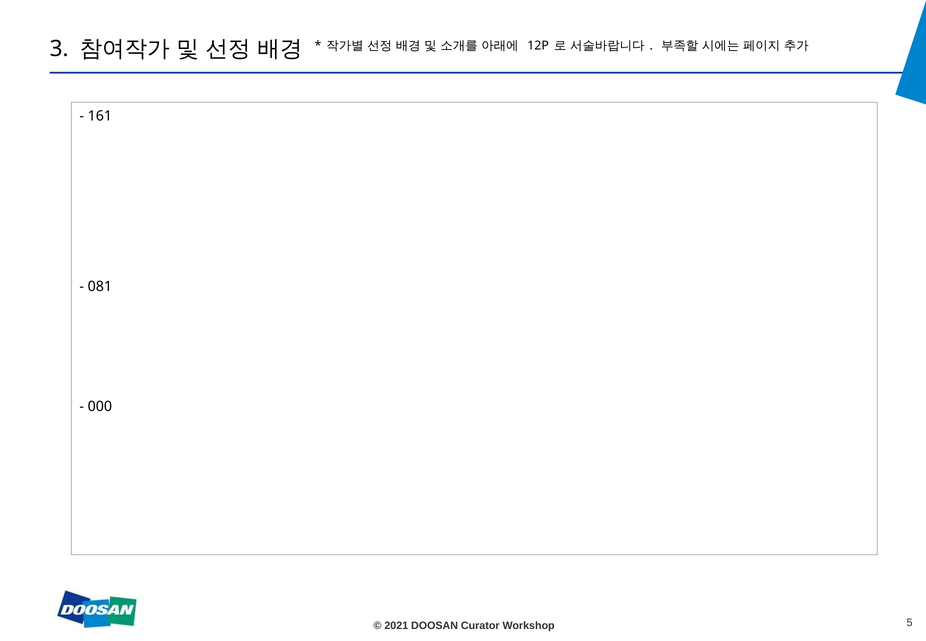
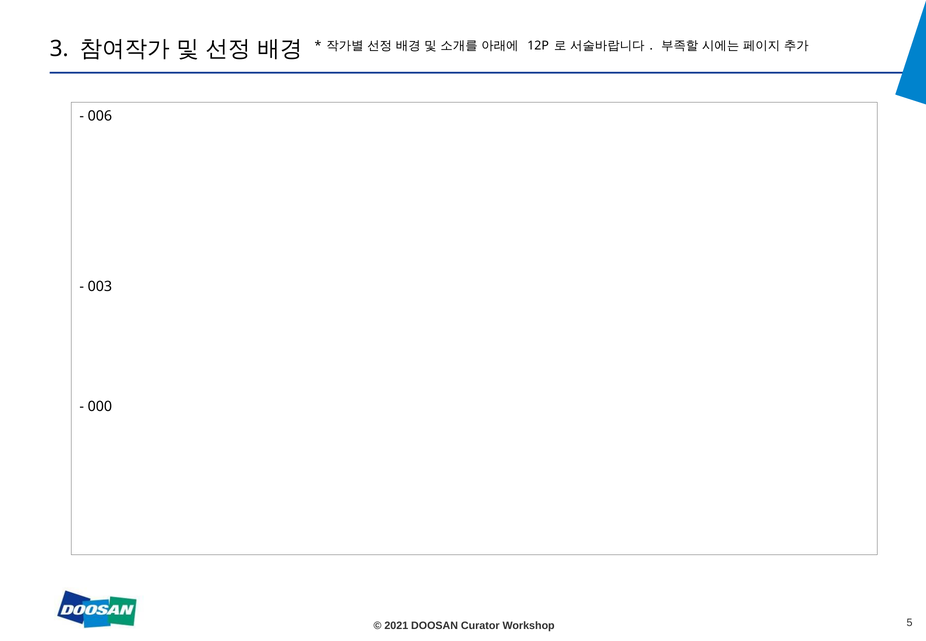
161: 161 -> 006 (100, 116)
081: 081 -> 003 (100, 287)
